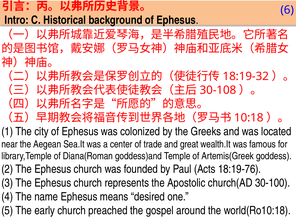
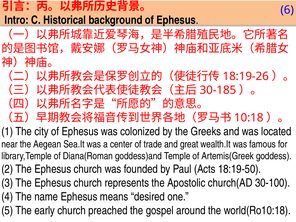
18:19-32: 18:19-32 -> 18:19-26 (246, 76)
30-108: 30-108 -> 30-185 (218, 90)
18:19-76: 18:19-76 -> 18:19-50 (240, 169)
